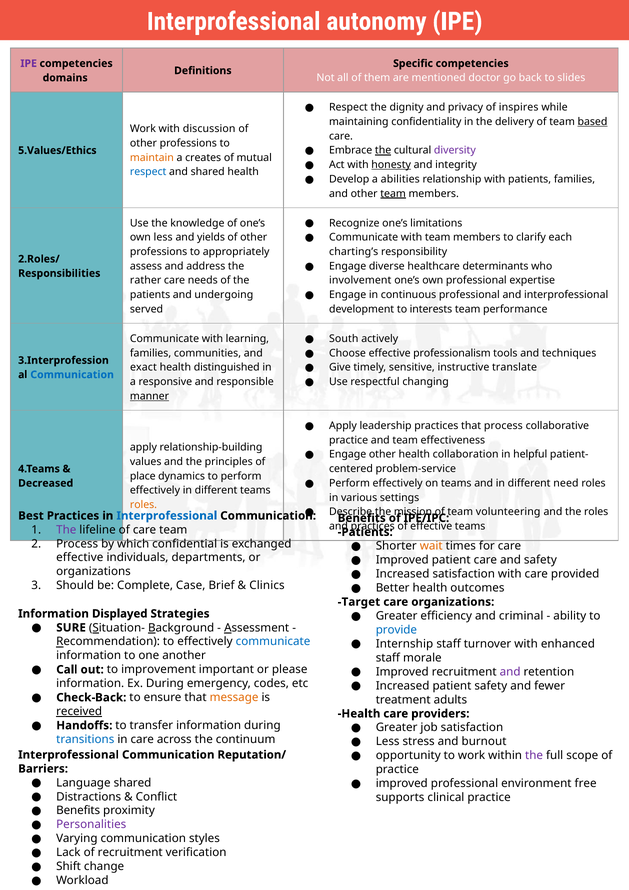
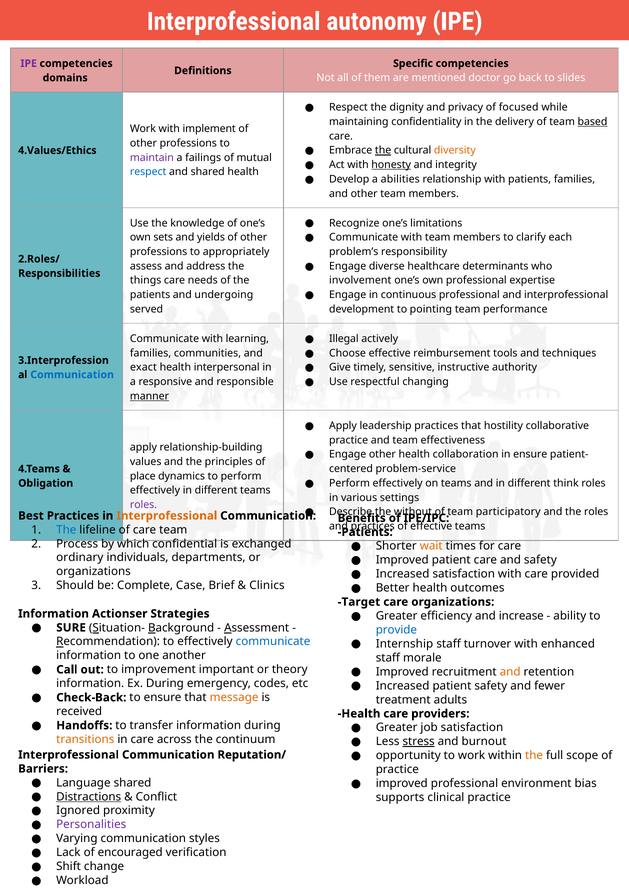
inspires: inspires -> focused (519, 107)
discussion: discussion -> implement (209, 129)
diversity colour: purple -> orange (455, 150)
5.Values/Ethics: 5.Values/Ethics -> 4.Values/Ethics (57, 150)
maintain colour: orange -> purple (152, 158)
creates: creates -> failings (203, 158)
team underline: present -> none (393, 193)
own less: less -> sets (163, 237)
charting’s: charting’s -> problem’s (354, 252)
rather: rather -> things (146, 280)
interests: interests -> pointing (431, 309)
South: South -> Illegal (344, 339)
professionalism: professionalism -> reimbursement (452, 353)
translate: translate -> authority (515, 367)
distinguished: distinguished -> interpersonal (227, 367)
that process: process -> hostility (503, 425)
in helpful: helpful -> ensure (530, 454)
need: need -> think (566, 483)
Decreased: Decreased -> Obligation (46, 483)
roles colour: orange -> purple (143, 504)
mission: mission -> without (413, 512)
volunteering: volunteering -> participatory (508, 512)
Interprofessional colour: blue -> orange (167, 515)
The colour: purple -> blue (66, 529)
effective: effective -> ordinary (80, 557)
criminal: criminal -> increase (521, 615)
Displayed: Displayed -> Actionser (120, 613)
please: please -> theory (290, 669)
and colour: purple -> orange (510, 671)
received underline: present -> none (79, 711)
transitions colour: blue -> orange (85, 739)
stress underline: none -> present (419, 741)
the colour: purple -> orange (534, 755)
free: free -> bias (586, 783)
Distractions underline: none -> present (89, 796)
Benefits: Benefits -> Ignored (78, 810)
of recruitment: recruitment -> encouraged (130, 852)
